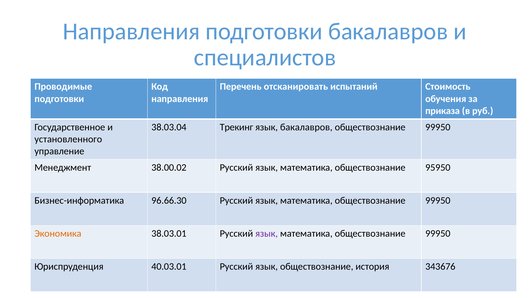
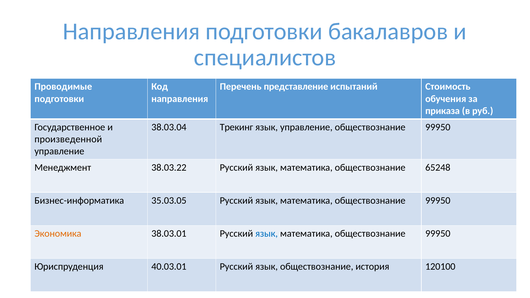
отсканировать: отсканировать -> представление (296, 87)
язык бакалавров: бакалавров -> управление (306, 127)
установленного: установленного -> произведенной (68, 139)
38.00.02: 38.00.02 -> 38.03.22 (169, 168)
95950: 95950 -> 65248 (438, 168)
96.66.30: 96.66.30 -> 35.03.05 (169, 201)
язык colour: purple -> blue (267, 234)
343676: 343676 -> 120100 (440, 267)
